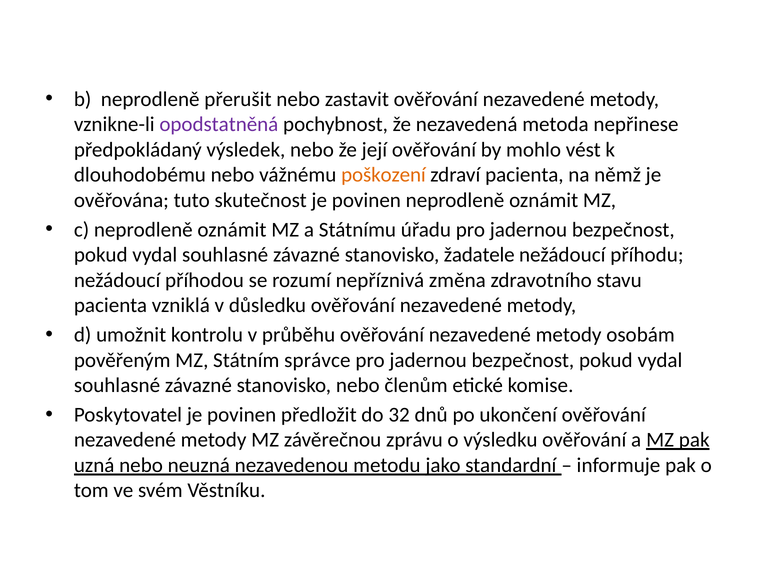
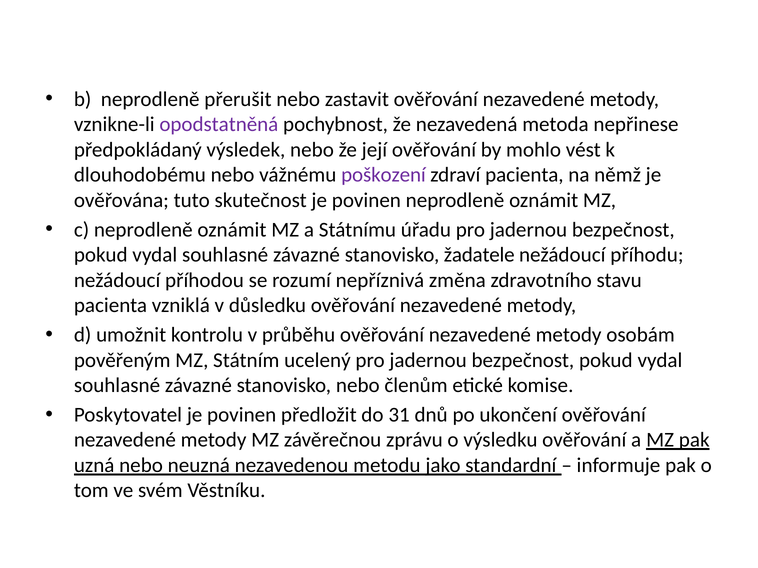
poškození colour: orange -> purple (383, 175)
správce: správce -> ucelený (317, 360)
32: 32 -> 31 (399, 415)
